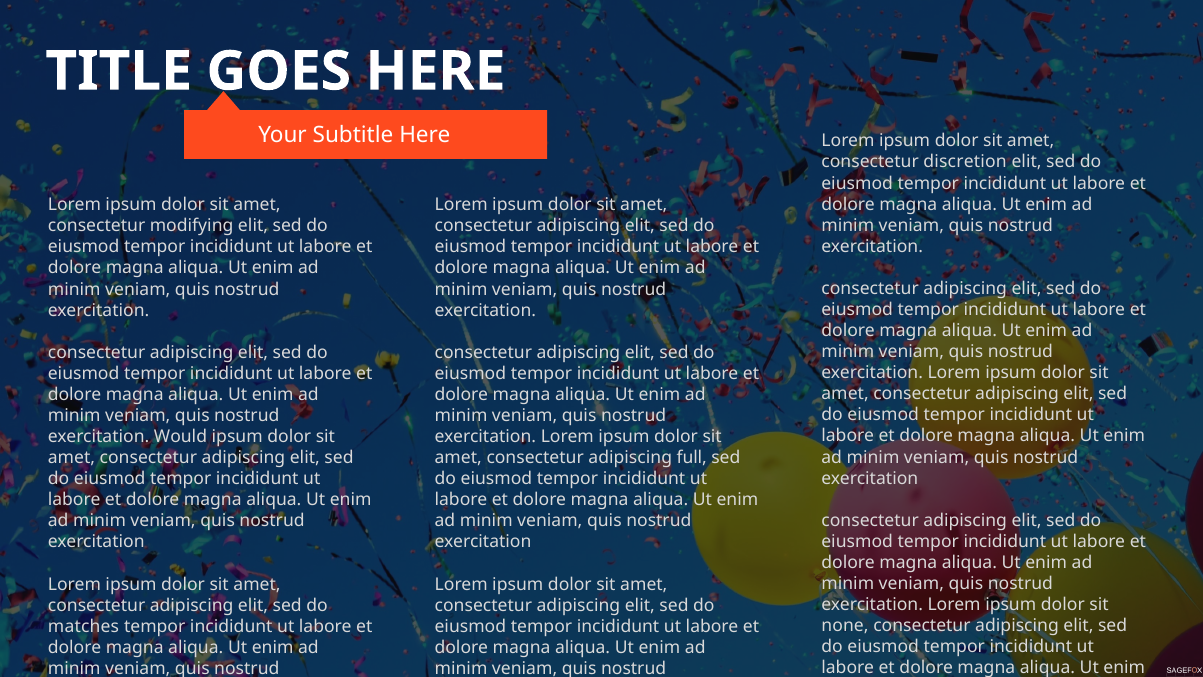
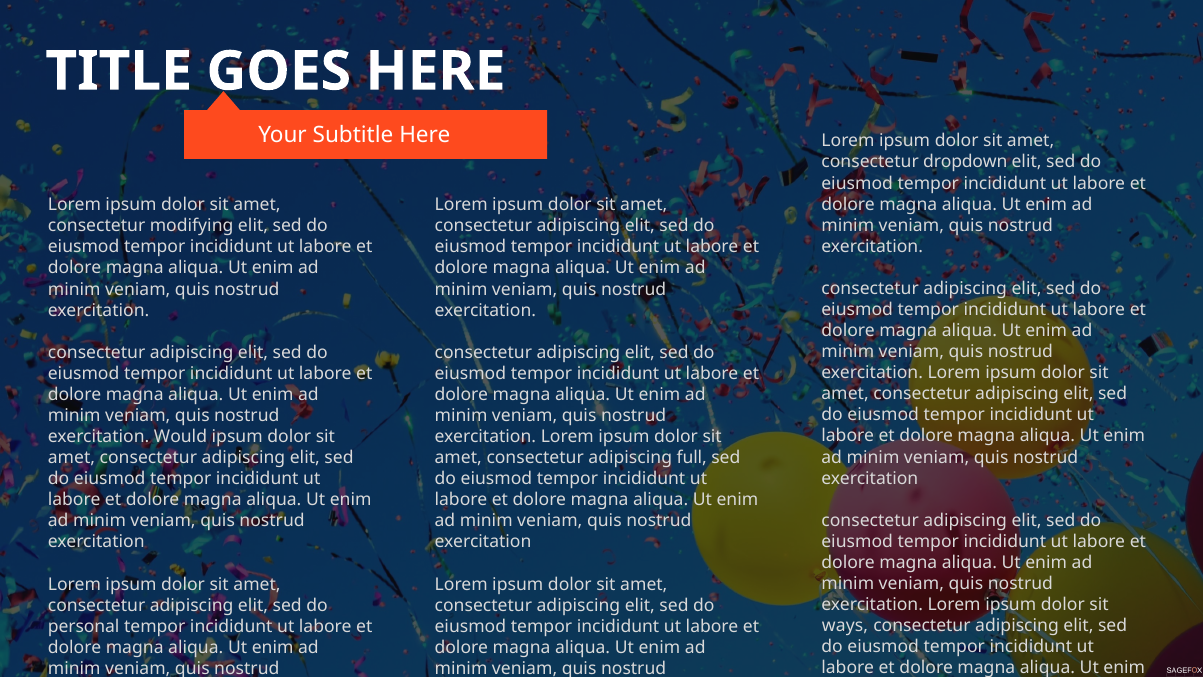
discretion: discretion -> dropdown (965, 162)
none: none -> ways (845, 626)
matches: matches -> personal (84, 626)
